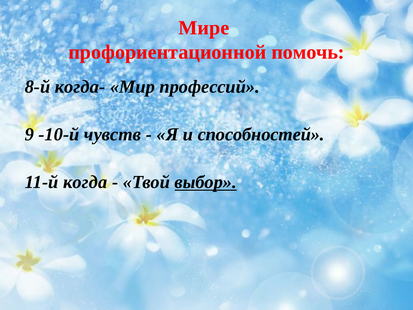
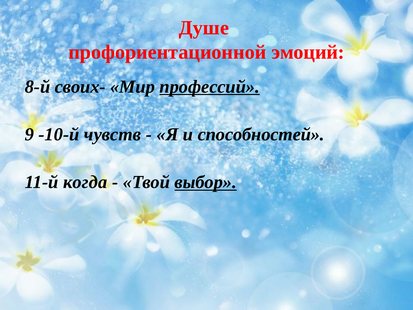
Мире: Мире -> Душе (204, 28)
помочь: помочь -> эмоций (308, 52)
когда-: когда- -> своих- (80, 87)
профессий underline: none -> present (210, 87)
